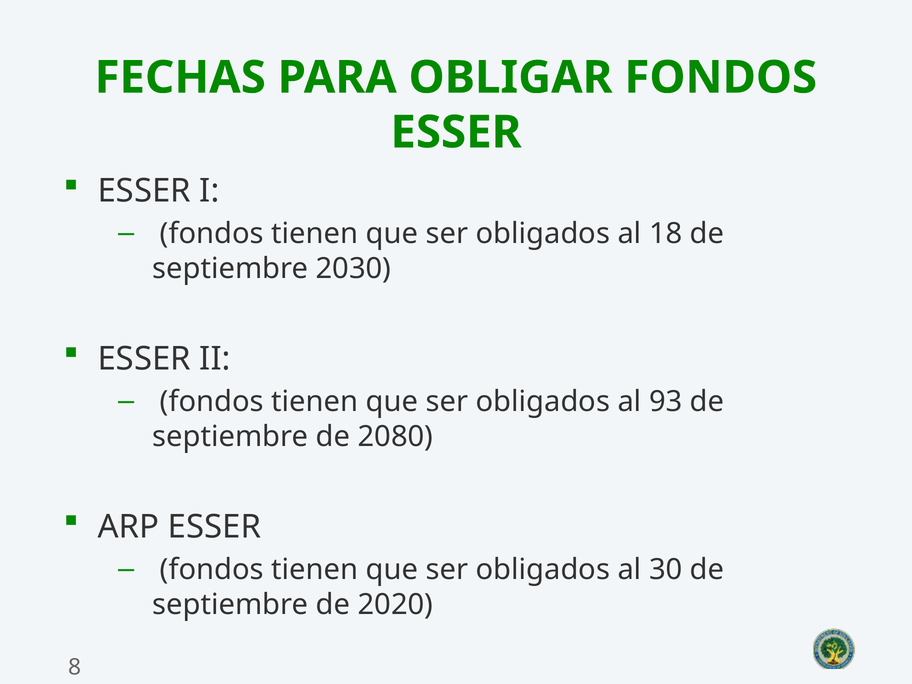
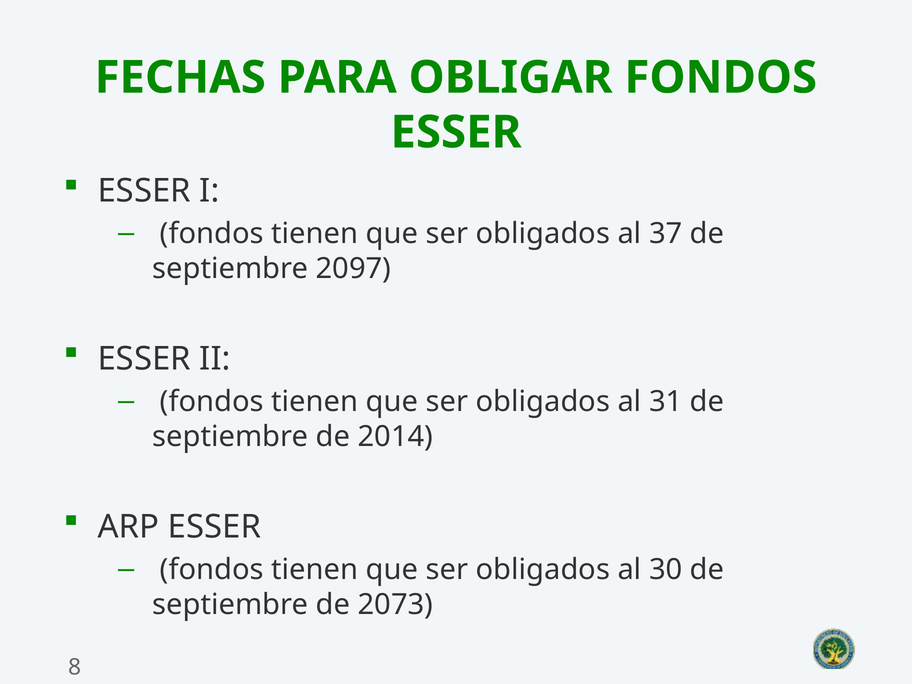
18: 18 -> 37 (666, 234)
2030: 2030 -> 2097 (353, 269)
93: 93 -> 31 (666, 402)
2080: 2080 -> 2014 (395, 437)
2020: 2020 -> 2073 (395, 604)
